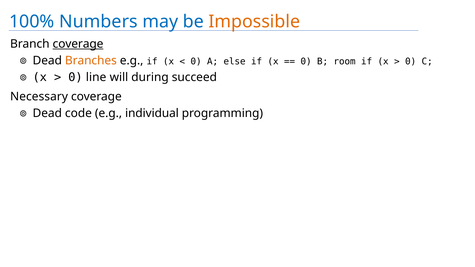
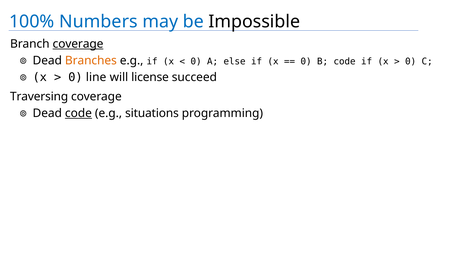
Impossible colour: orange -> black (254, 22)
B room: room -> code (345, 62)
during: during -> license (150, 77)
Necessary: Necessary -> Traversing (39, 97)
code underline: none -> present (78, 113)
individual: individual -> situations (152, 113)
